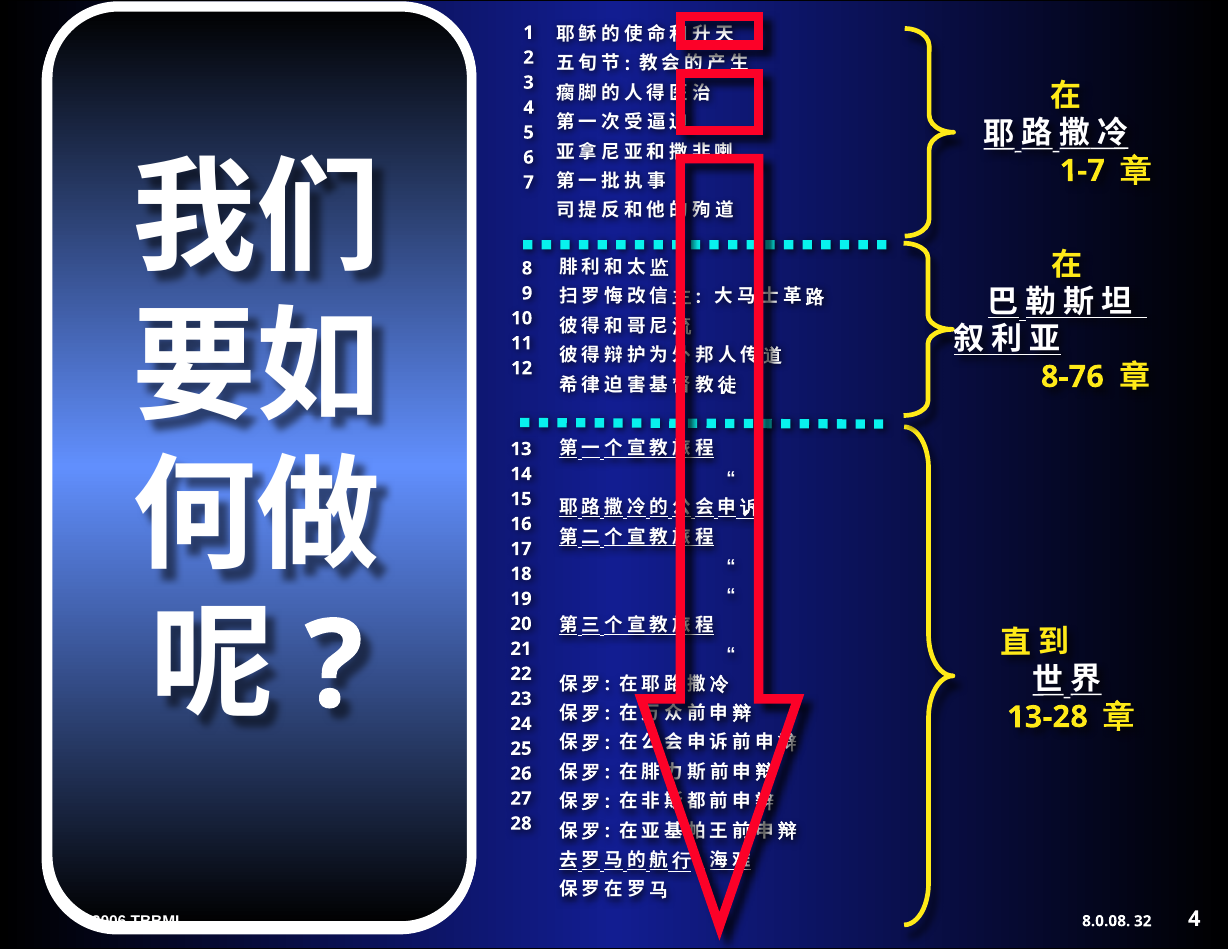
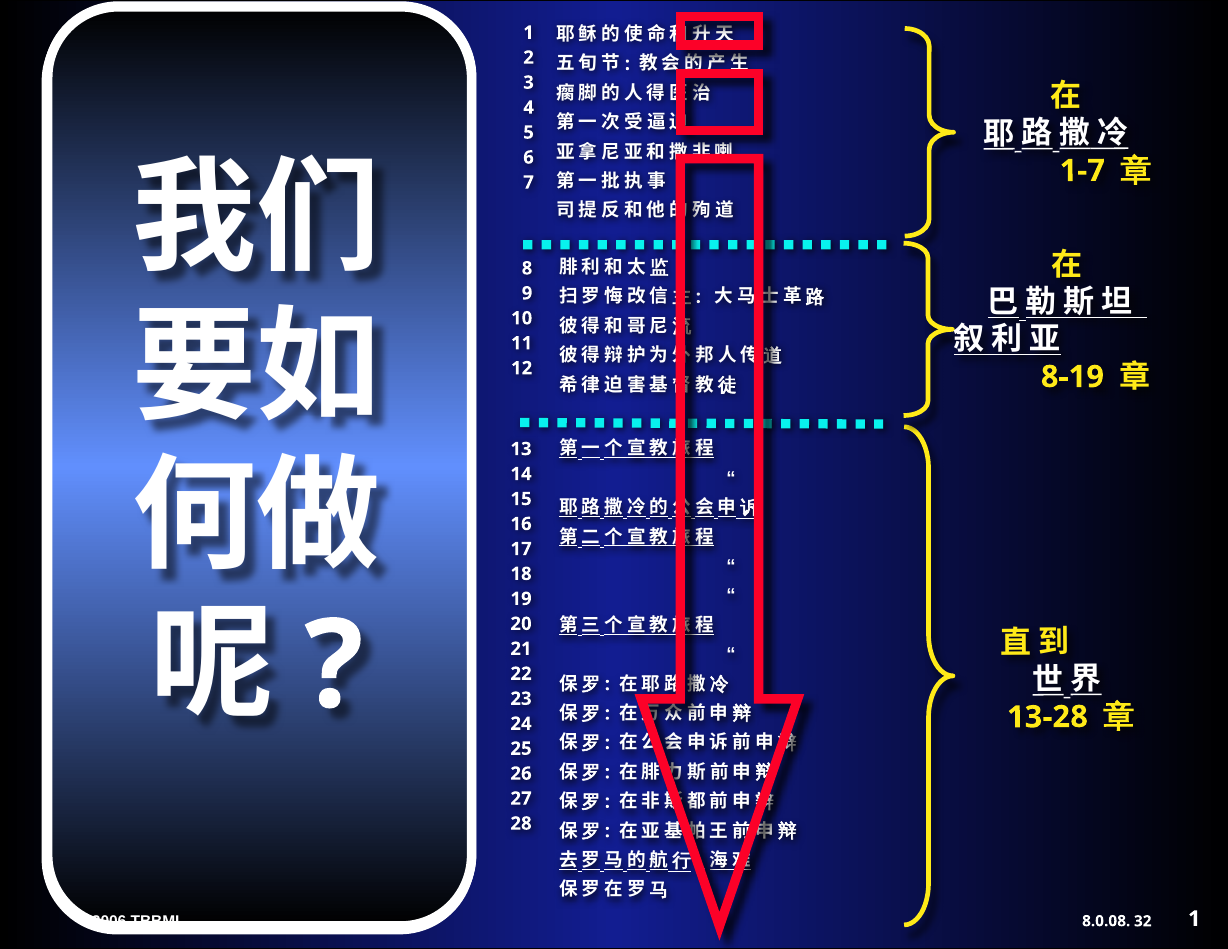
8-76: 8-76 -> 8-19 (1072, 377)
32 4: 4 -> 1 (1194, 919)
